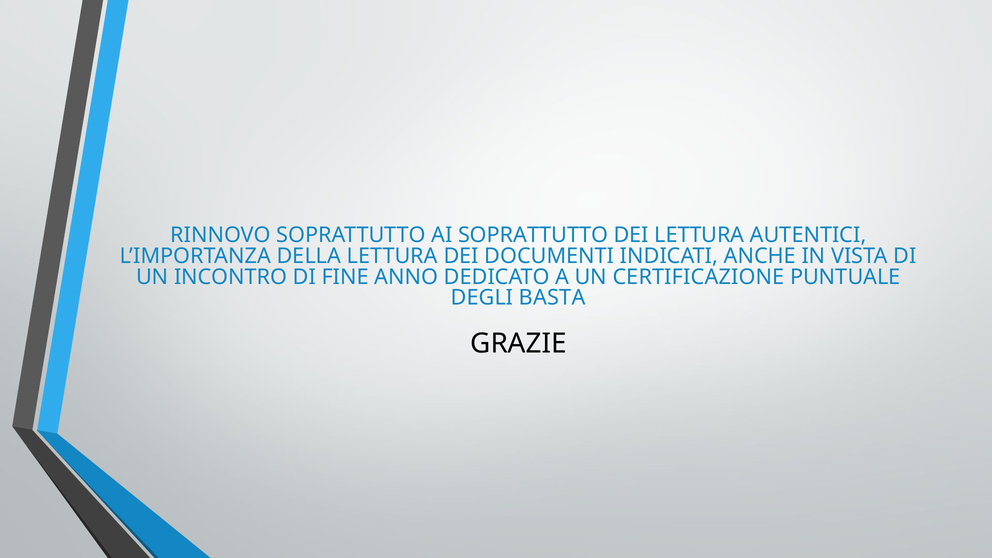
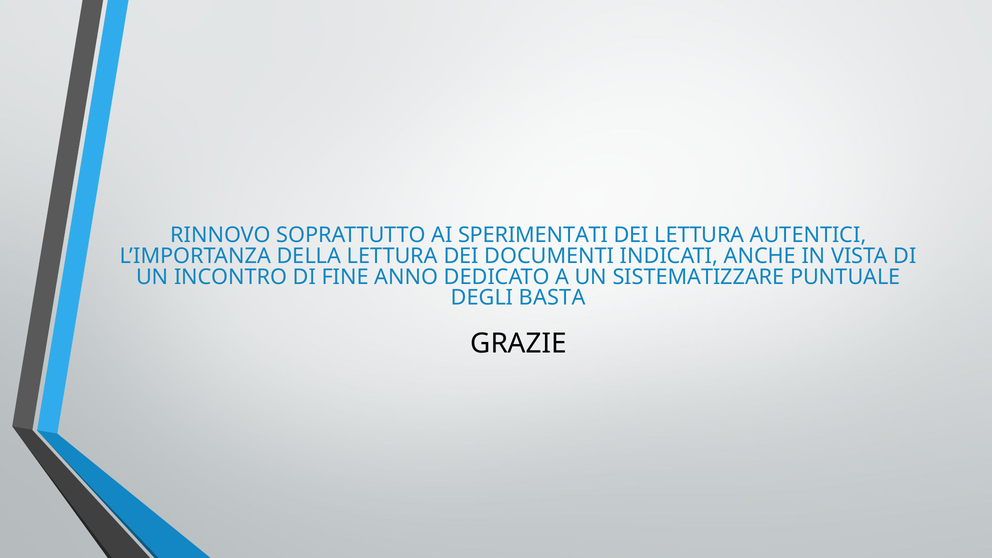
AI SOPRATTUTTO: SOPRATTUTTO -> SPERIMENTATI (533, 235)
CERTIFICAZIONE: CERTIFICAZIONE -> SISTEMATIZZARE (699, 277)
